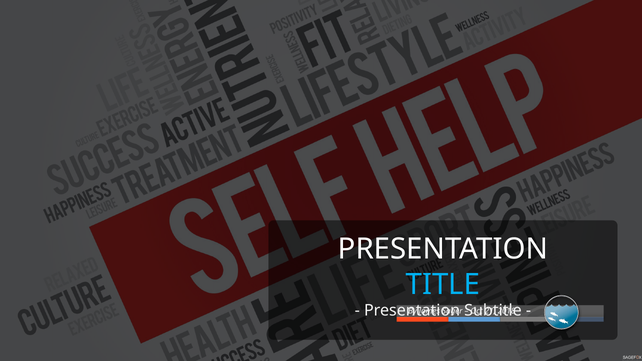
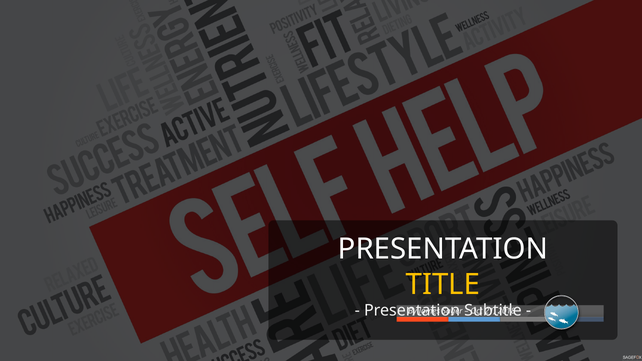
TITLE colour: light blue -> yellow (443, 284)
